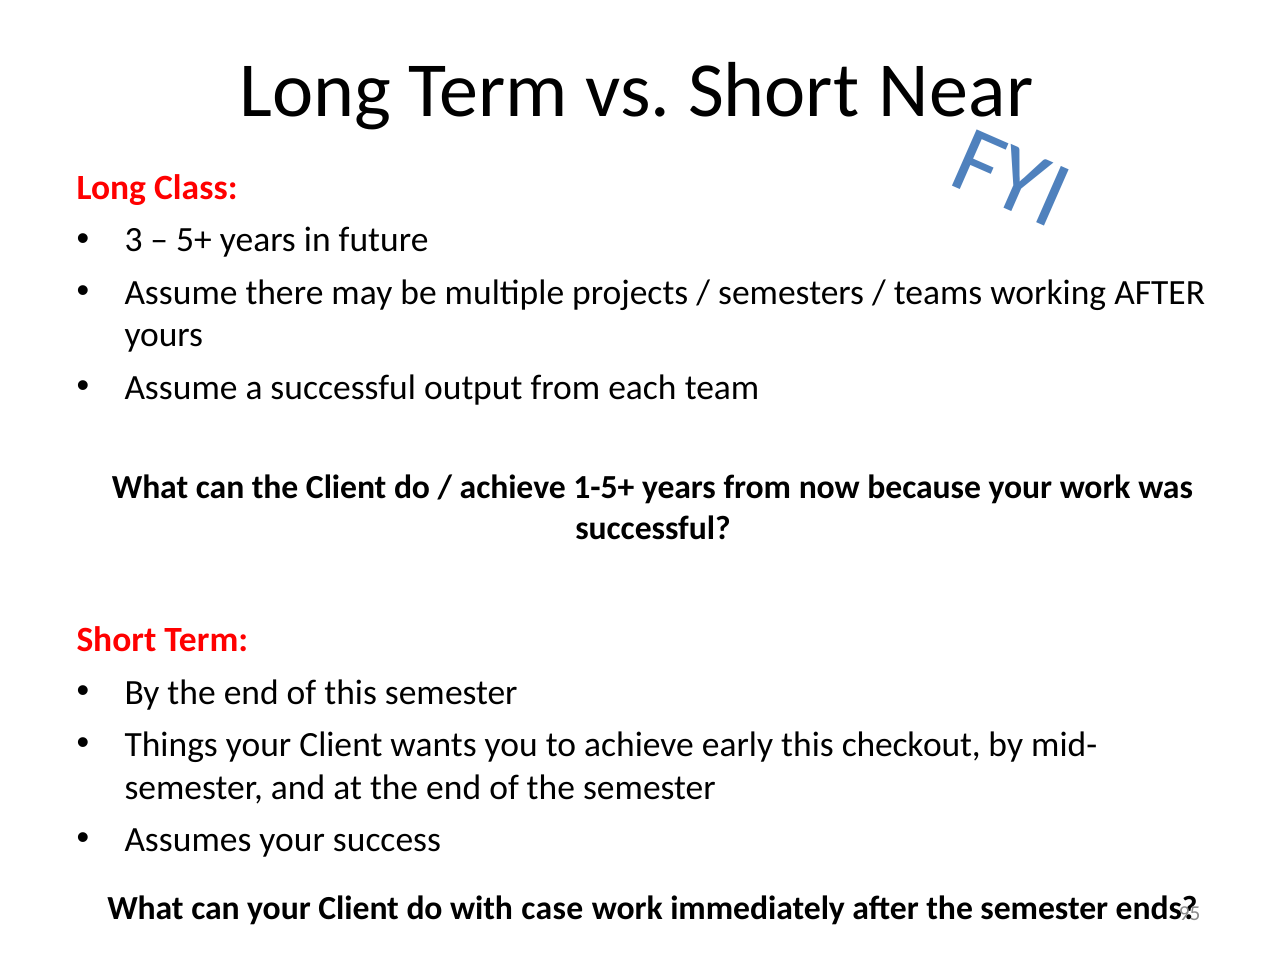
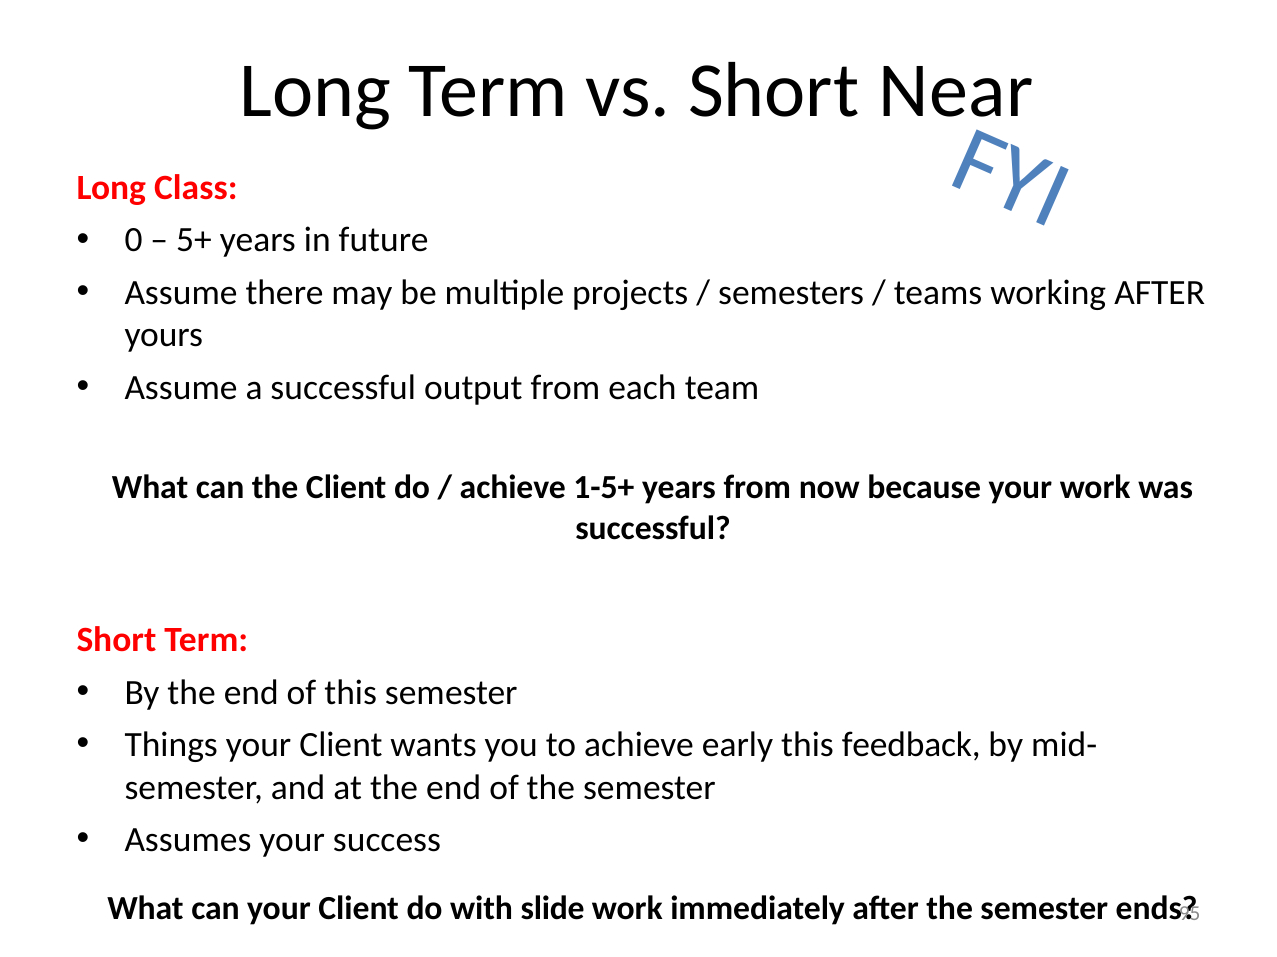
3: 3 -> 0 (134, 240)
checkout: checkout -> feedback (911, 746)
case: case -> slide (553, 909)
